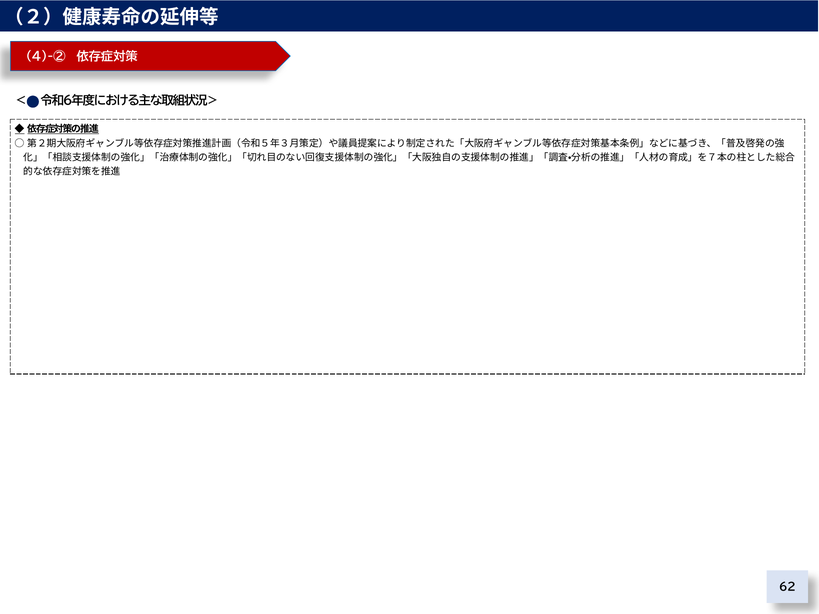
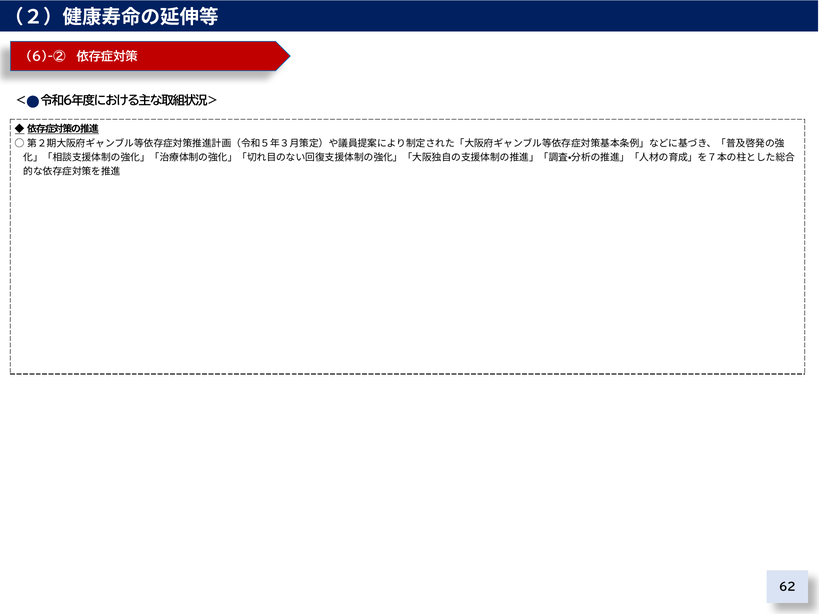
4)-②: 4)-② -> 6)-② (46, 57)
